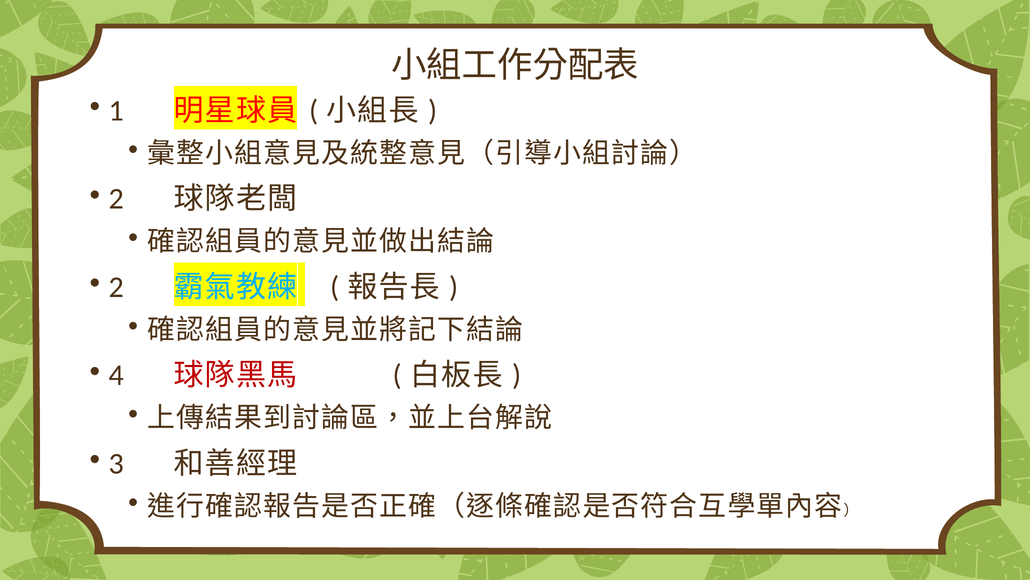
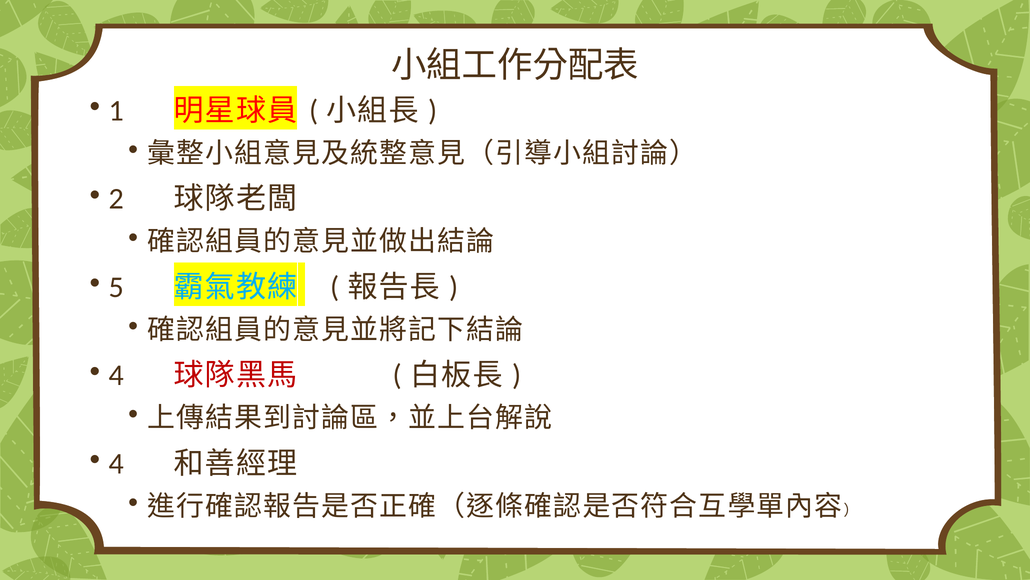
2: 2 -> 5 (116, 287)
3: 3 -> 4 (116, 463)
